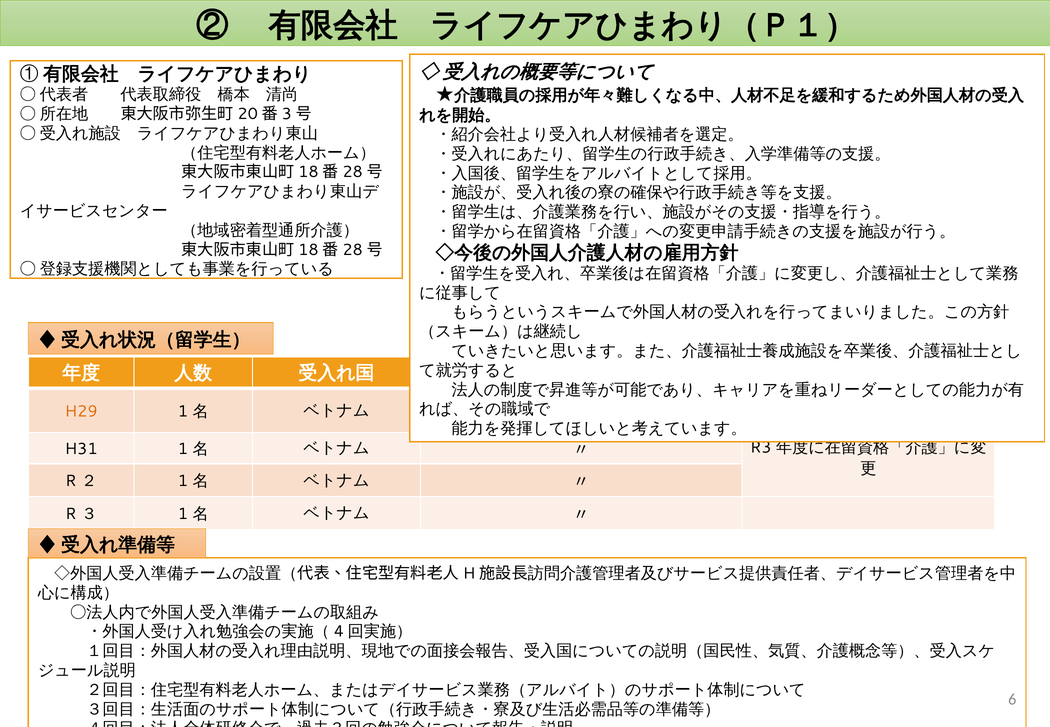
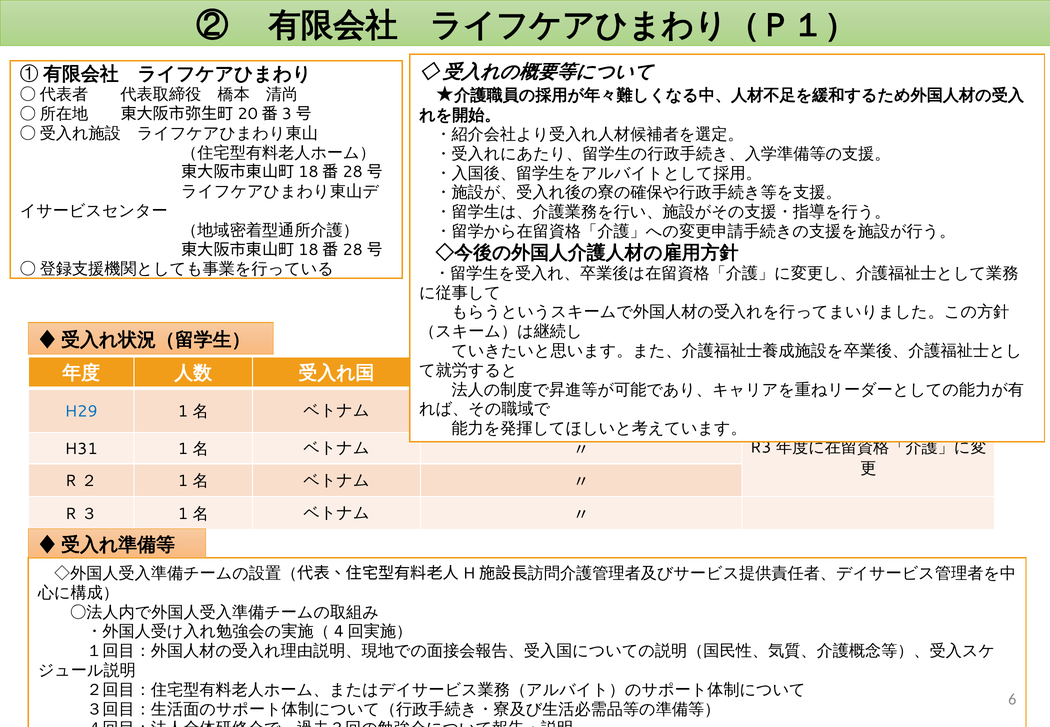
H29 colour: orange -> blue (81, 411)
